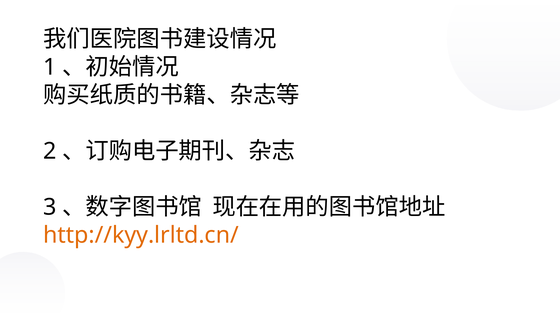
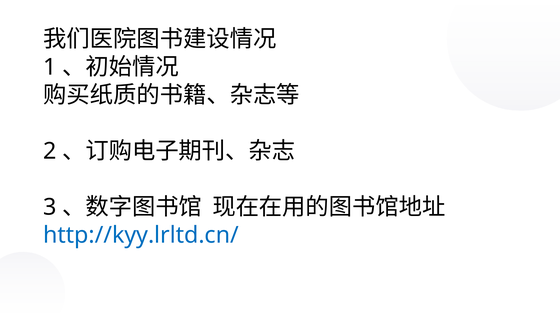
http://kyy.lrltd.cn/ colour: orange -> blue (141, 235)
